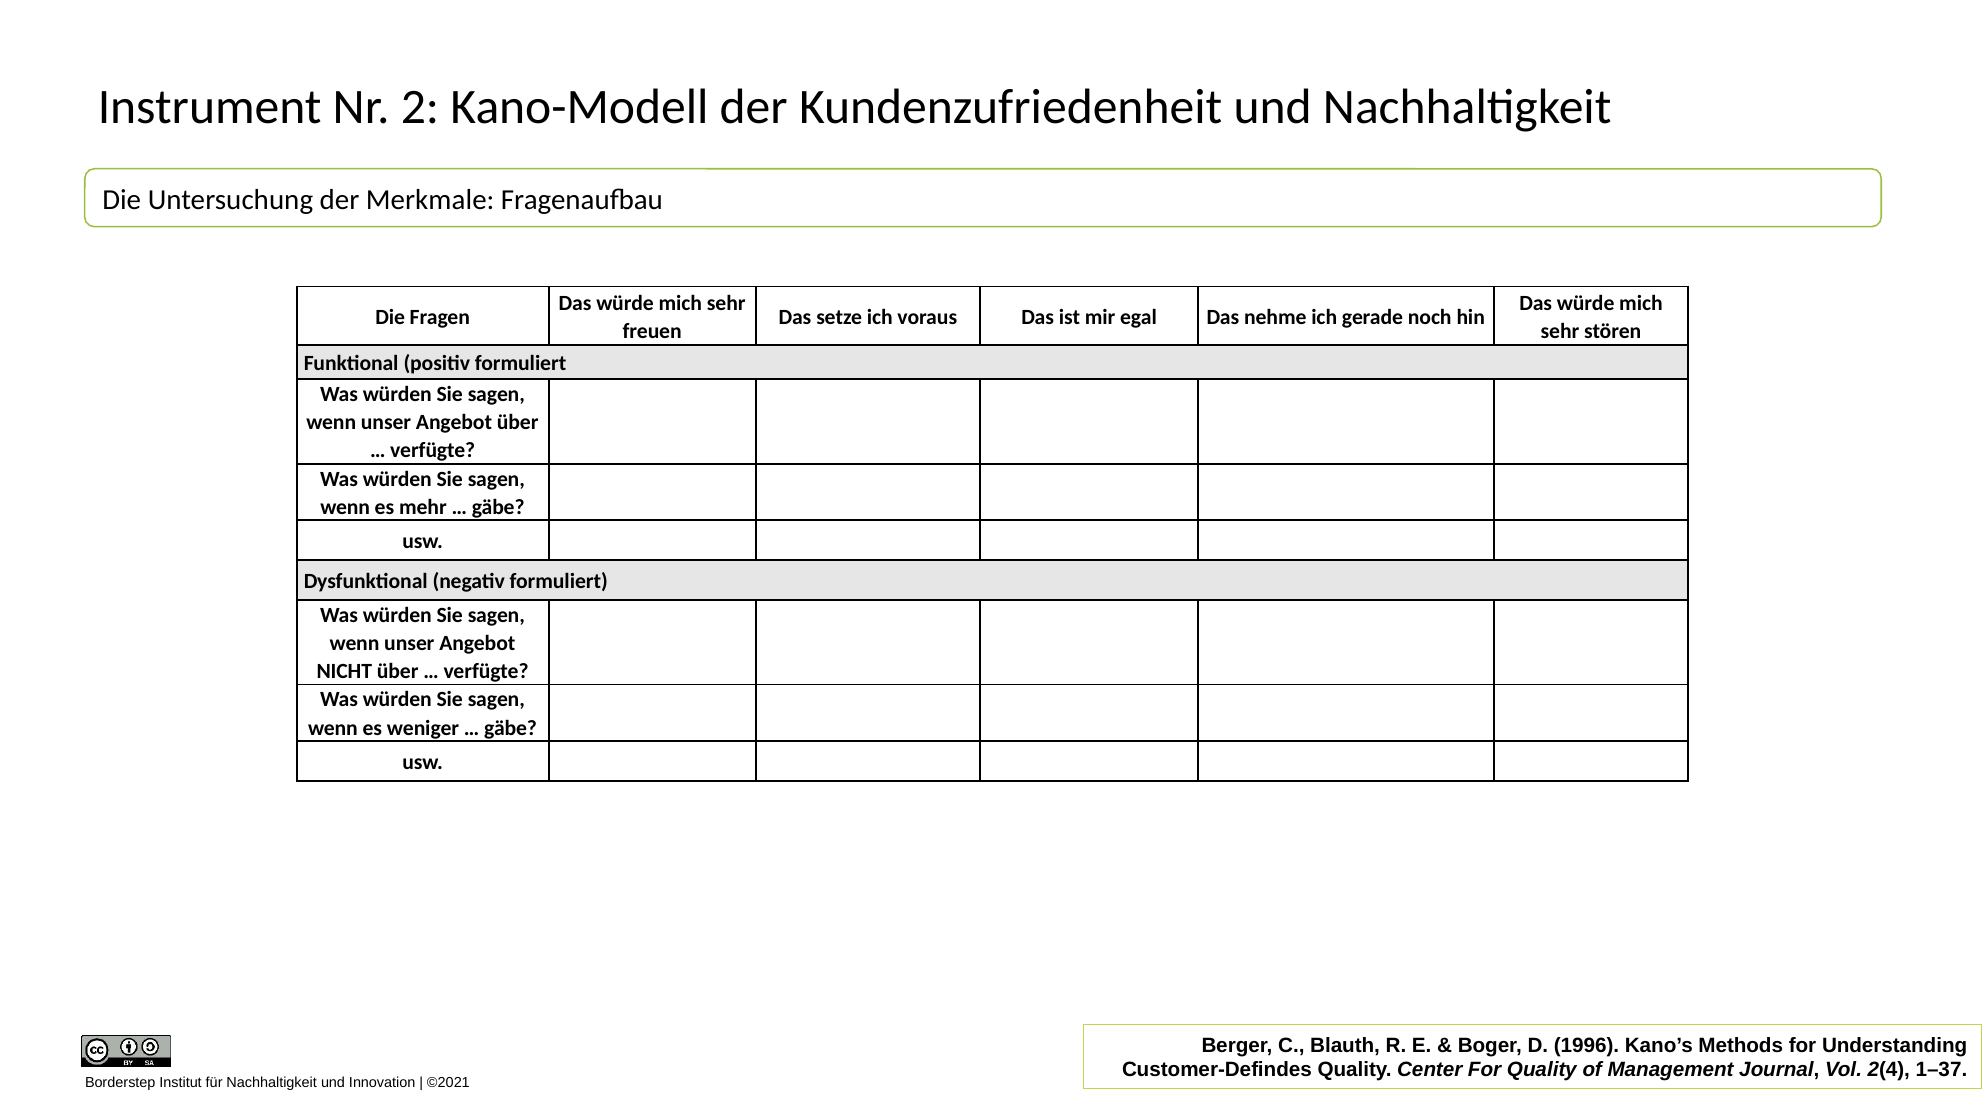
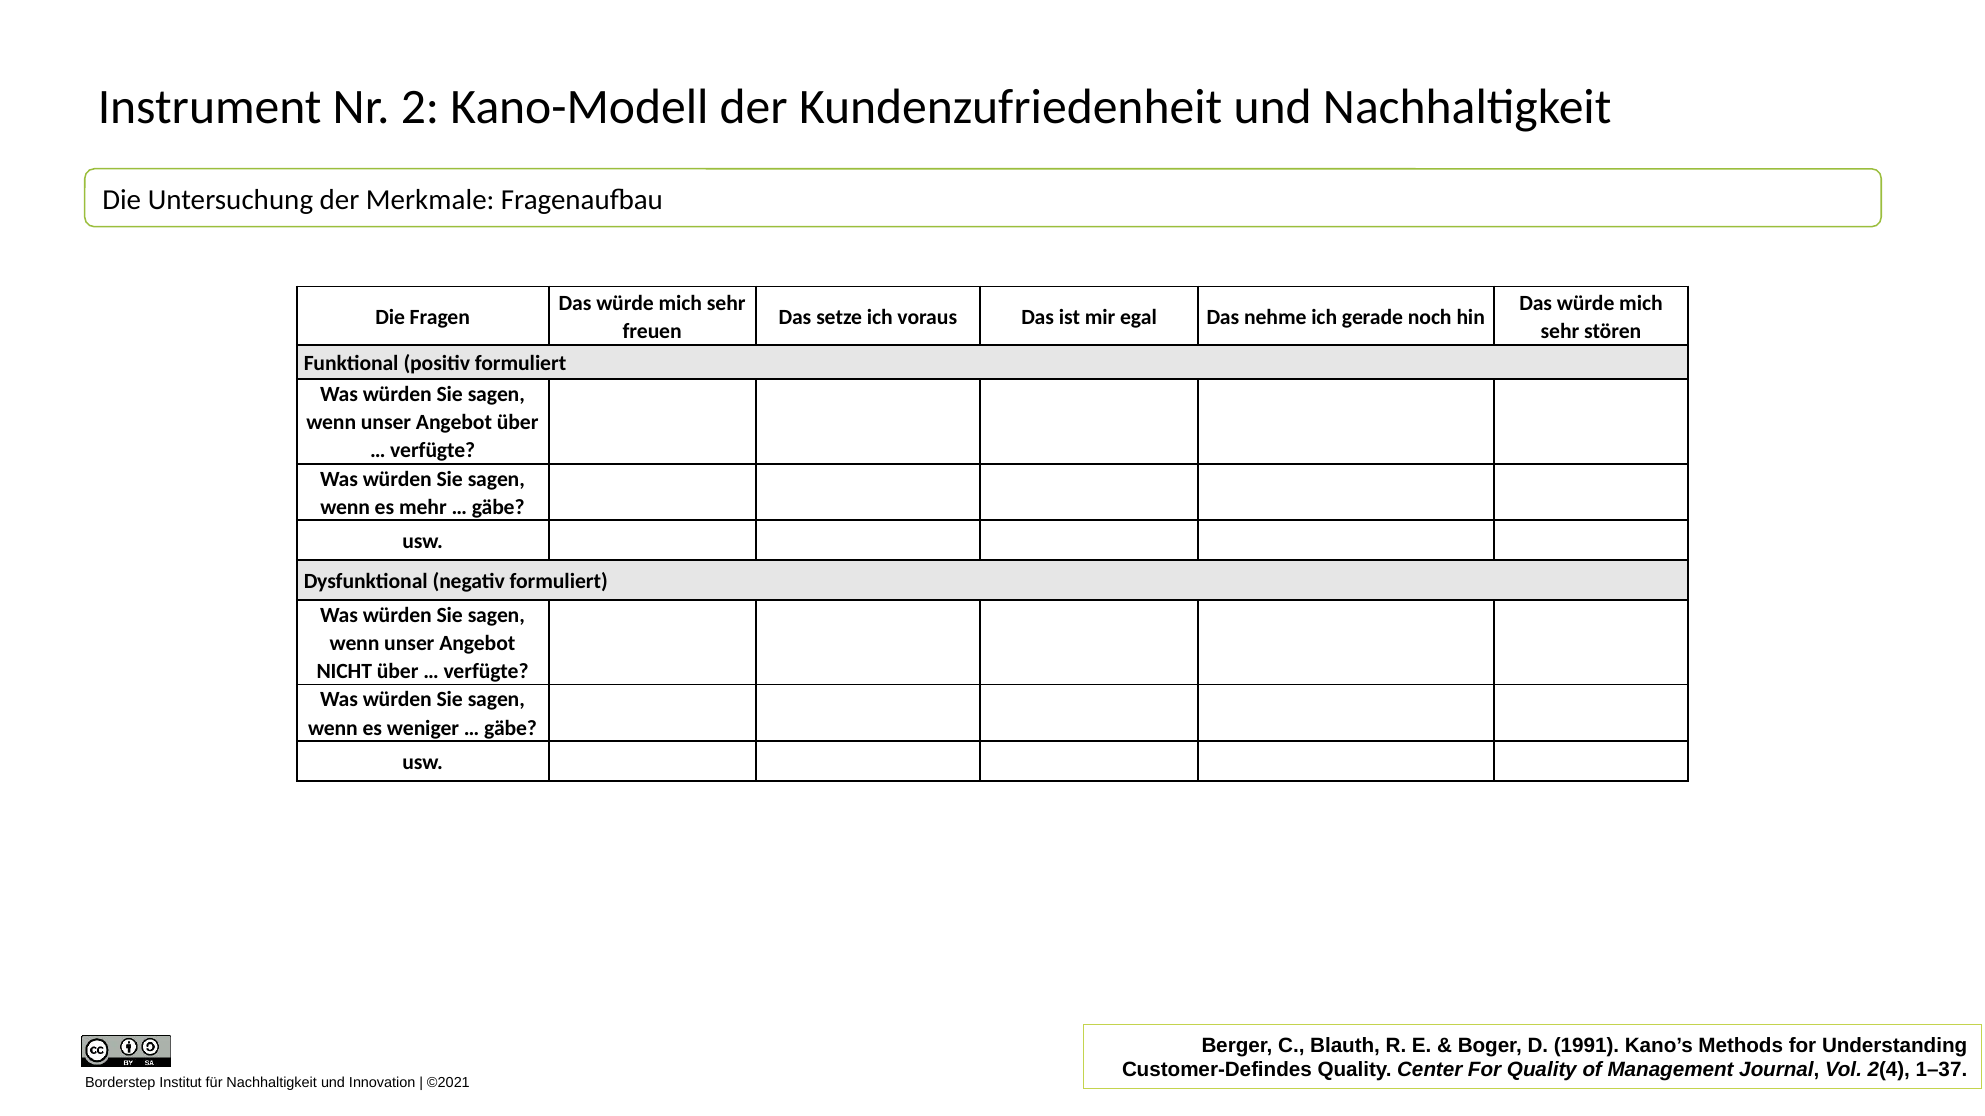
1996: 1996 -> 1991 (1586, 1046)
